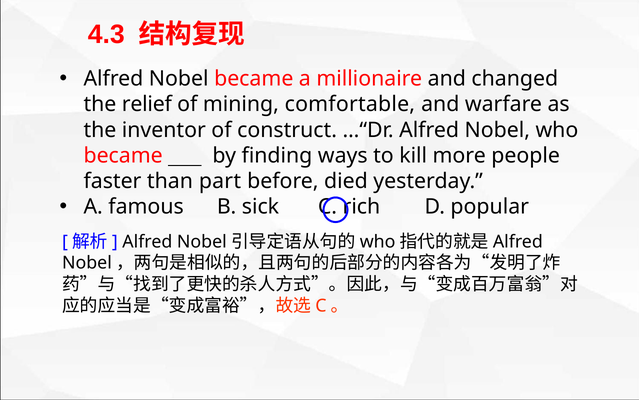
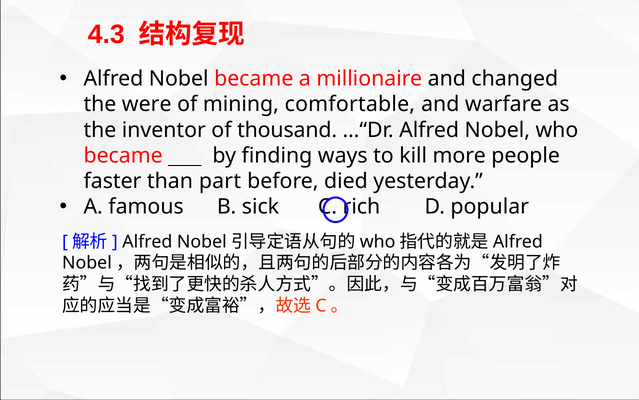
relief: relief -> were (147, 104)
construct: construct -> thousand (287, 130)
